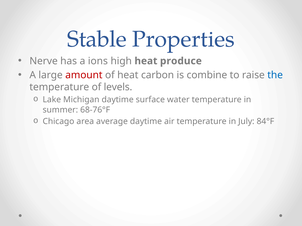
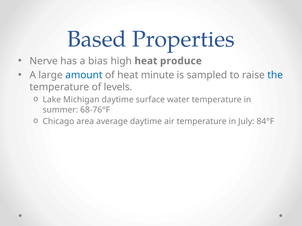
Stable: Stable -> Based (97, 39)
ions: ions -> bias (98, 61)
amount colour: red -> blue (84, 75)
carbon: carbon -> minute (158, 75)
combine: combine -> sampled (207, 75)
